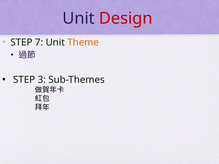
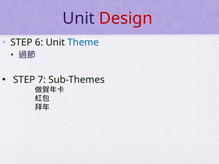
7: 7 -> 6 (39, 42)
Theme colour: orange -> blue (83, 42)
3: 3 -> 7 (42, 80)
